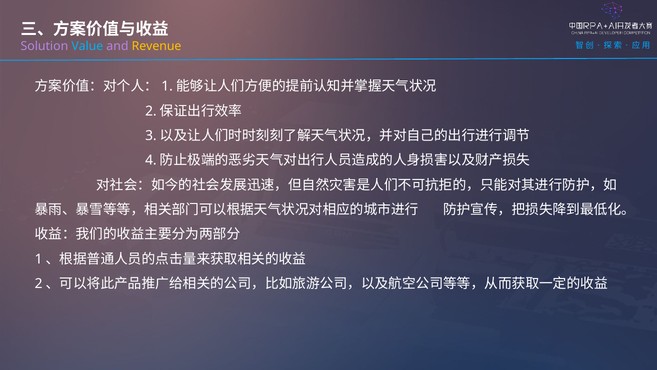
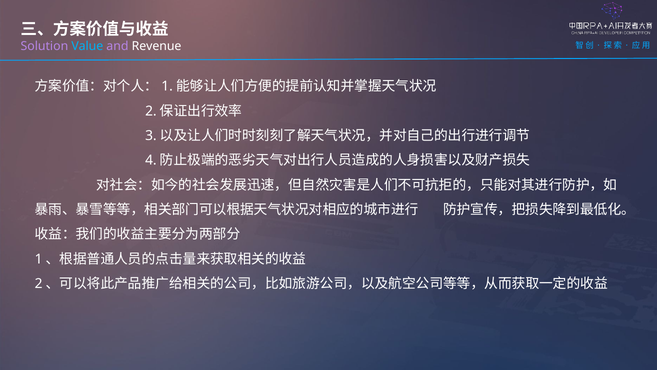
Revenue colour: yellow -> white (157, 46)
